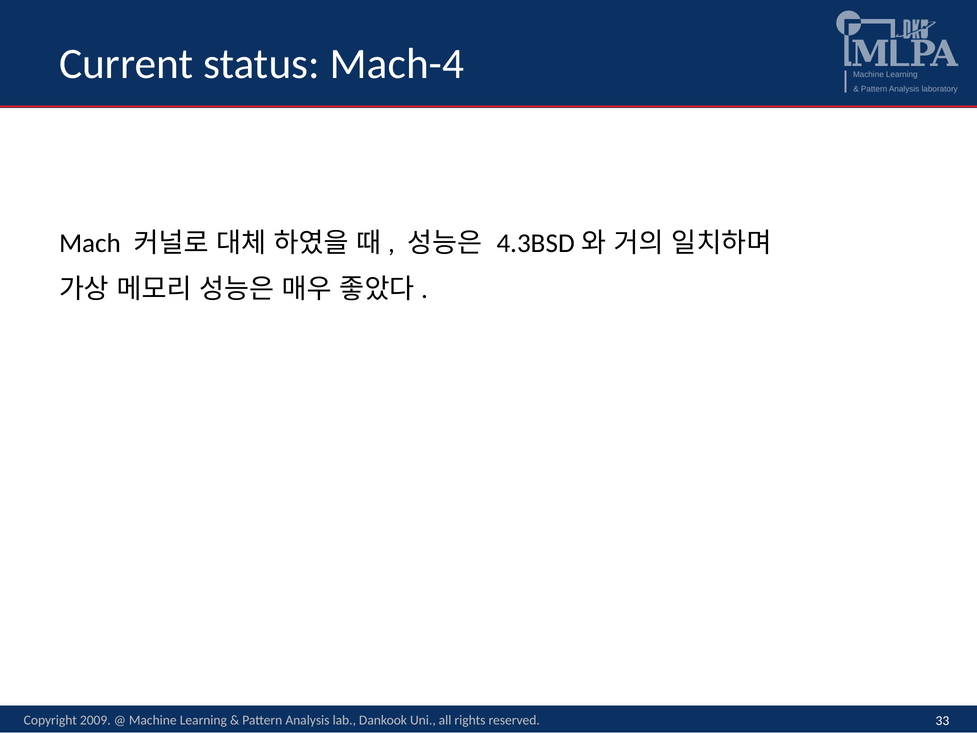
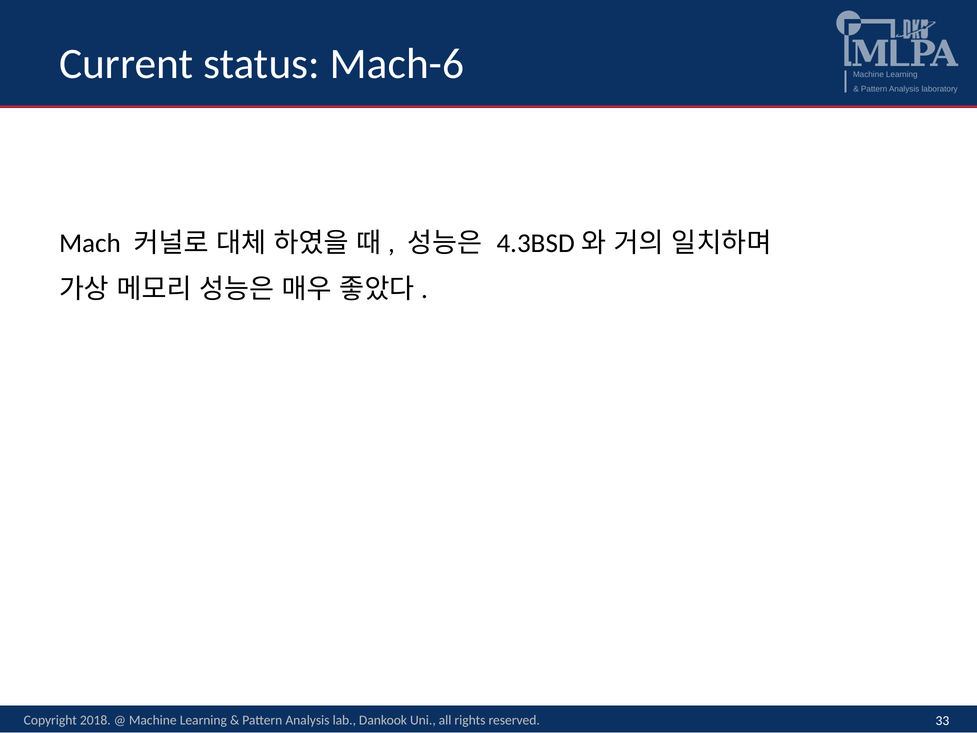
Mach-4: Mach-4 -> Mach-6 (397, 64)
2009: 2009 -> 2018 (95, 720)
